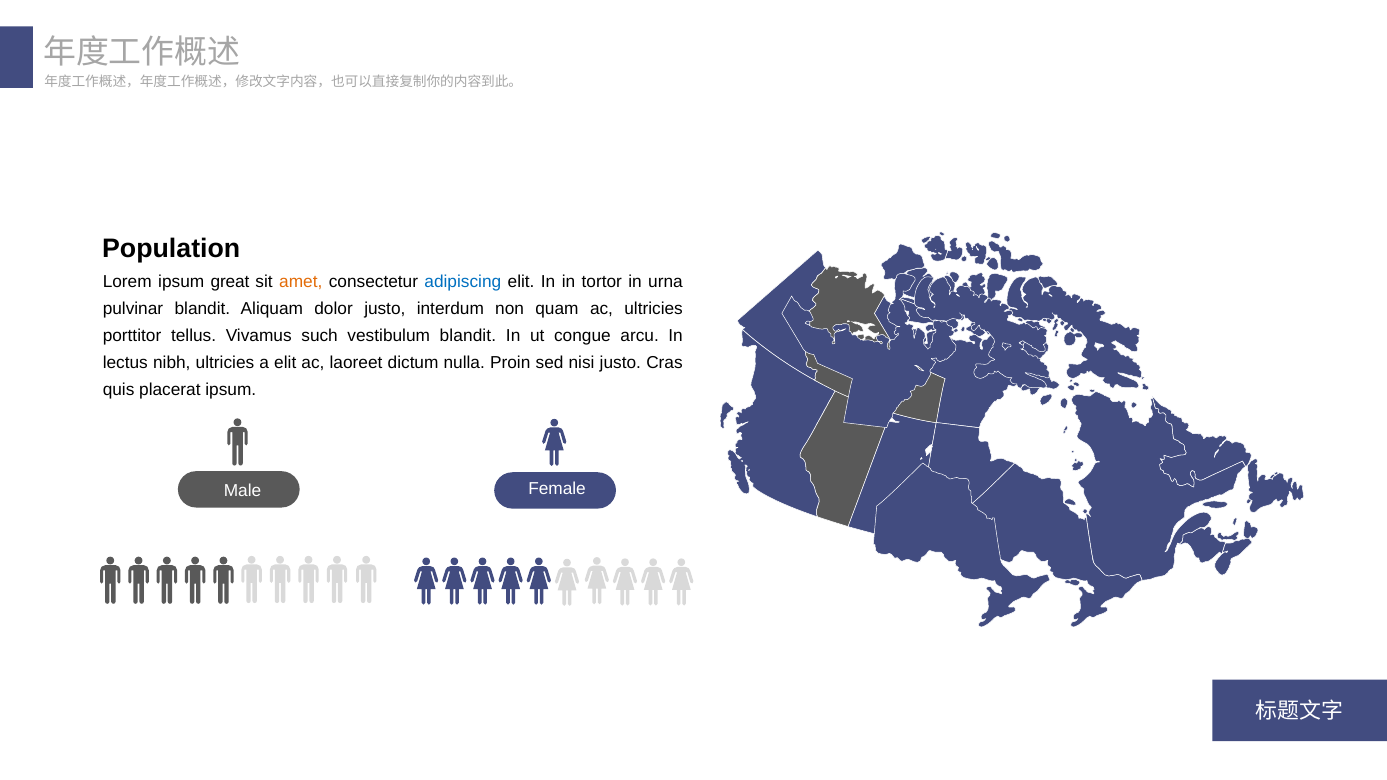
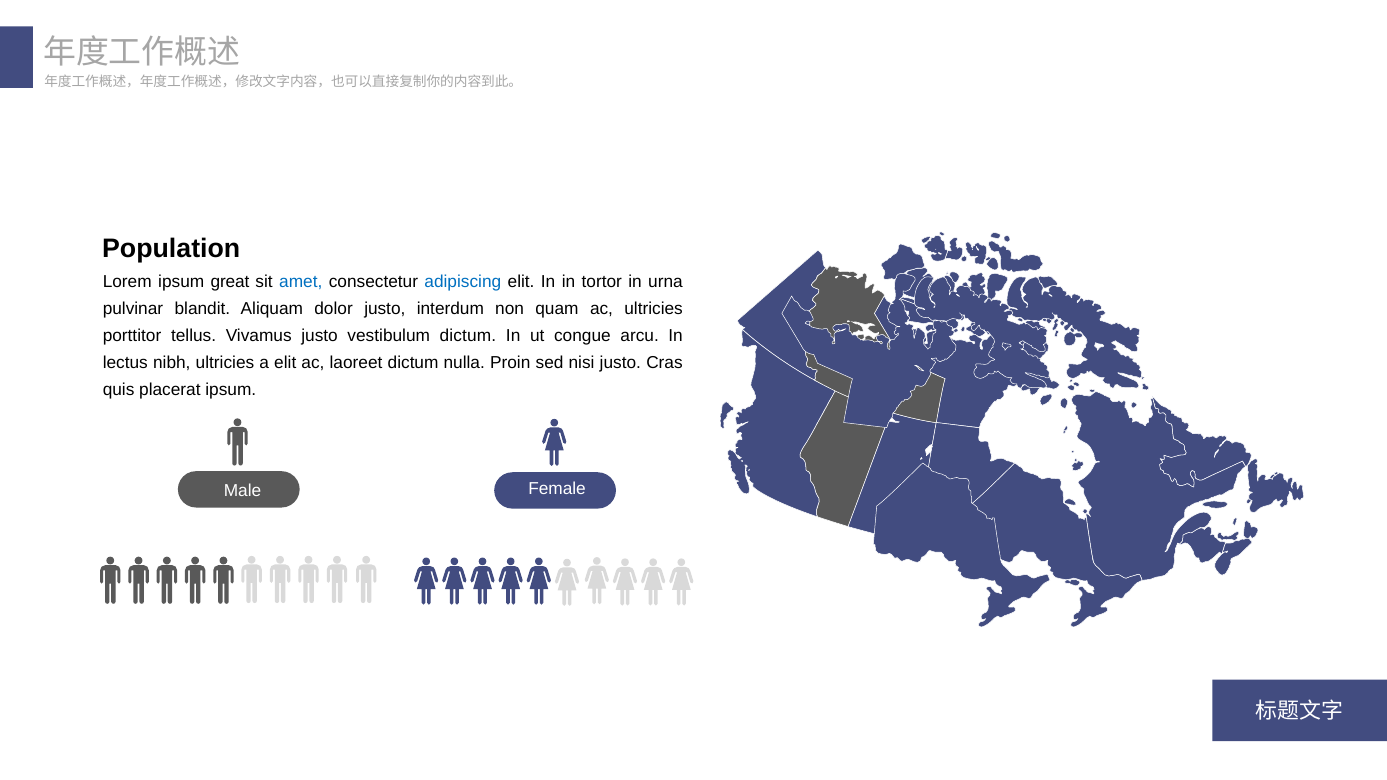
amet colour: orange -> blue (301, 282)
Vivamus such: such -> justo (320, 336)
vestibulum blandit: blandit -> dictum (468, 336)
